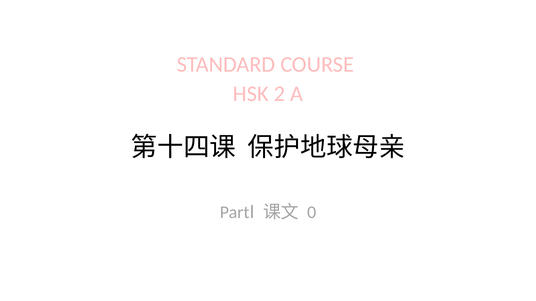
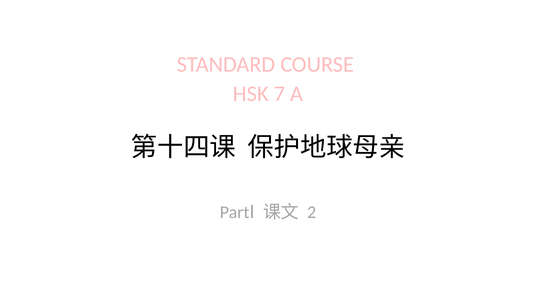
2: 2 -> 7 (279, 94)
0: 0 -> 2 (312, 213)
